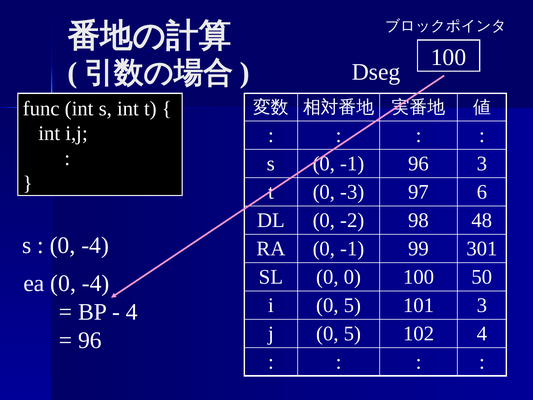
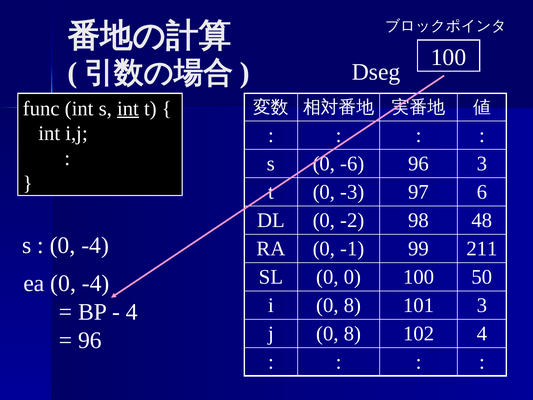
int underline: none -> present (128, 108)
s 0 -1: -1 -> -6 (352, 164)
301: 301 -> 211 (482, 248)
i 0 5: 5 -> 8 (352, 305)
j 0 5: 5 -> 8 (352, 333)
